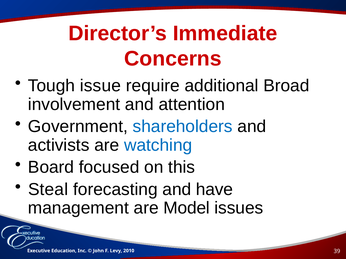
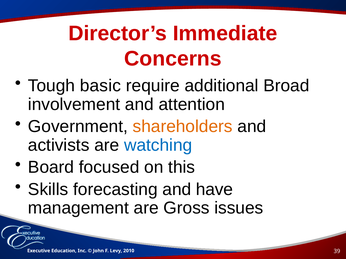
issue: issue -> basic (100, 86)
shareholders colour: blue -> orange (183, 127)
Steal: Steal -> Skills (48, 190)
Model: Model -> Gross (187, 208)
